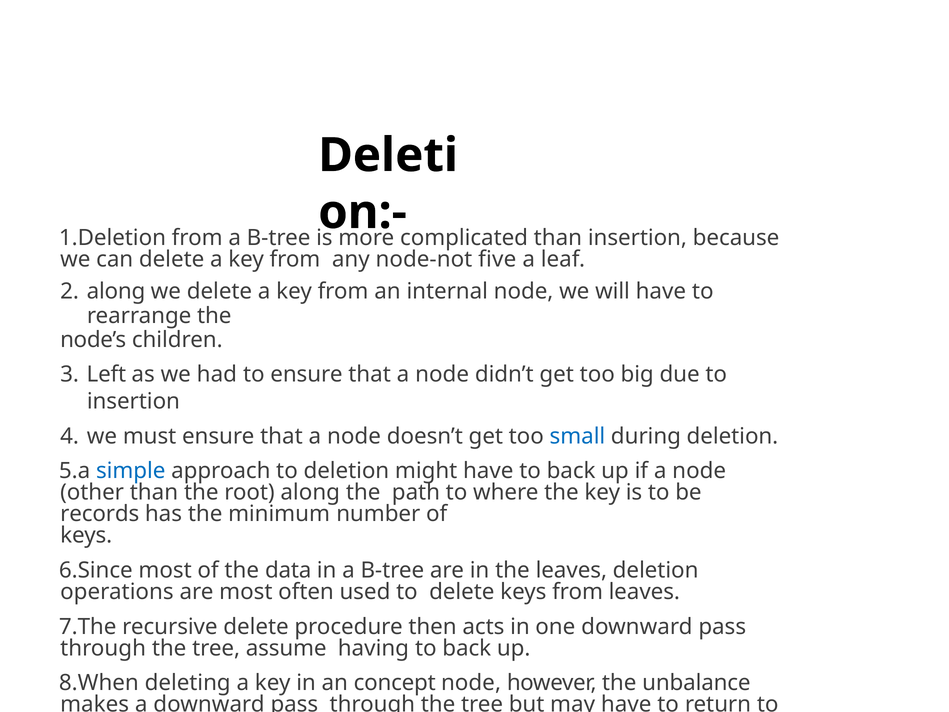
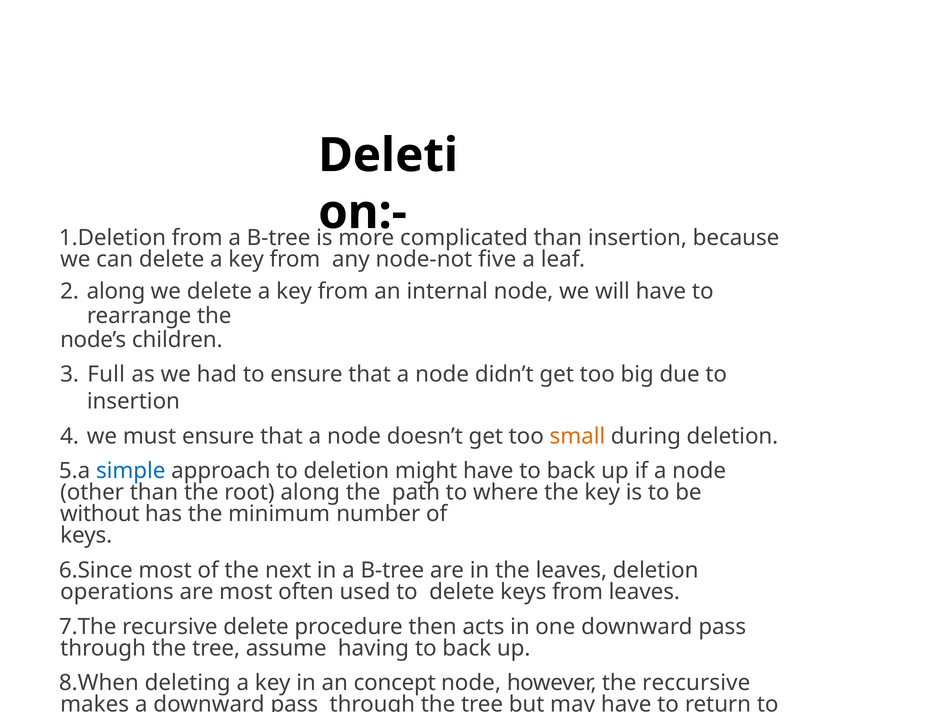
Left: Left -> Full (106, 374)
small colour: blue -> orange (577, 436)
records: records -> without (100, 514)
data: data -> next (288, 570)
unbalance: unbalance -> reccursive (696, 683)
